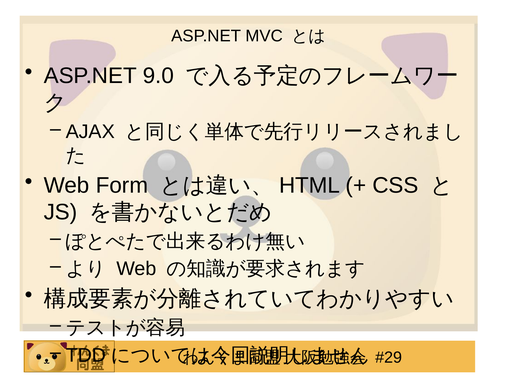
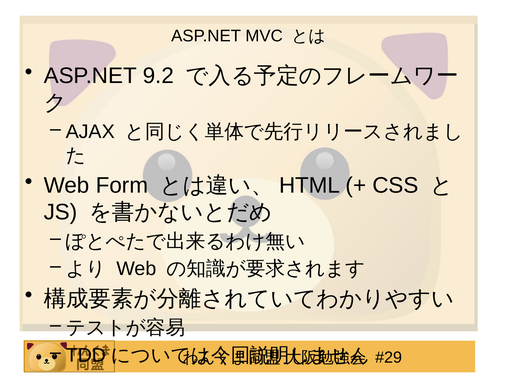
9.0: 9.0 -> 9.2 (158, 76)
